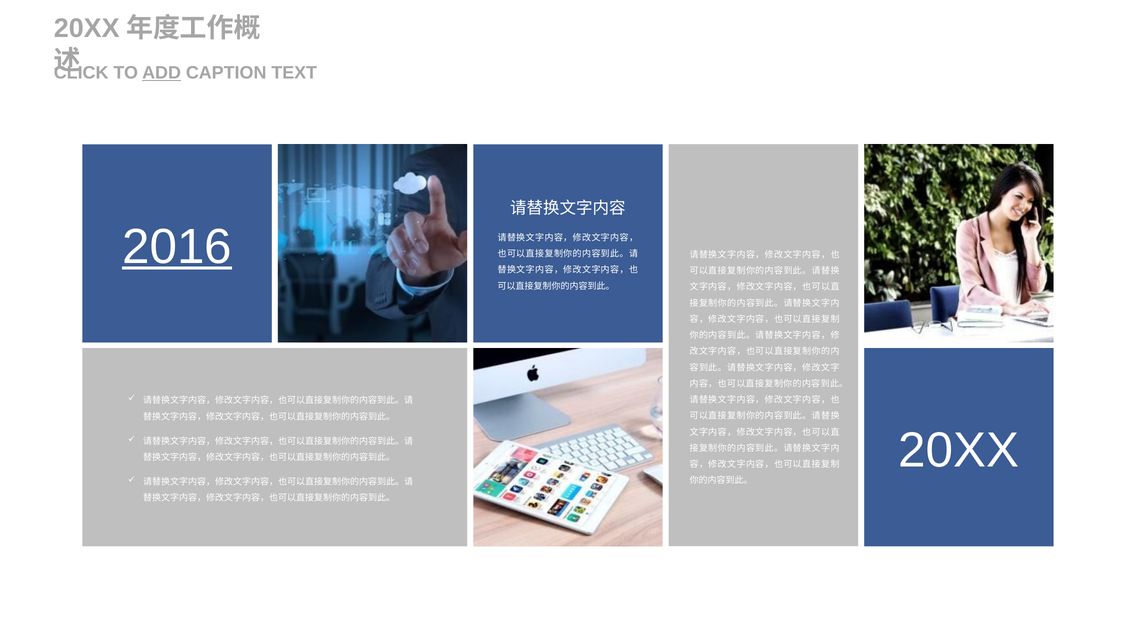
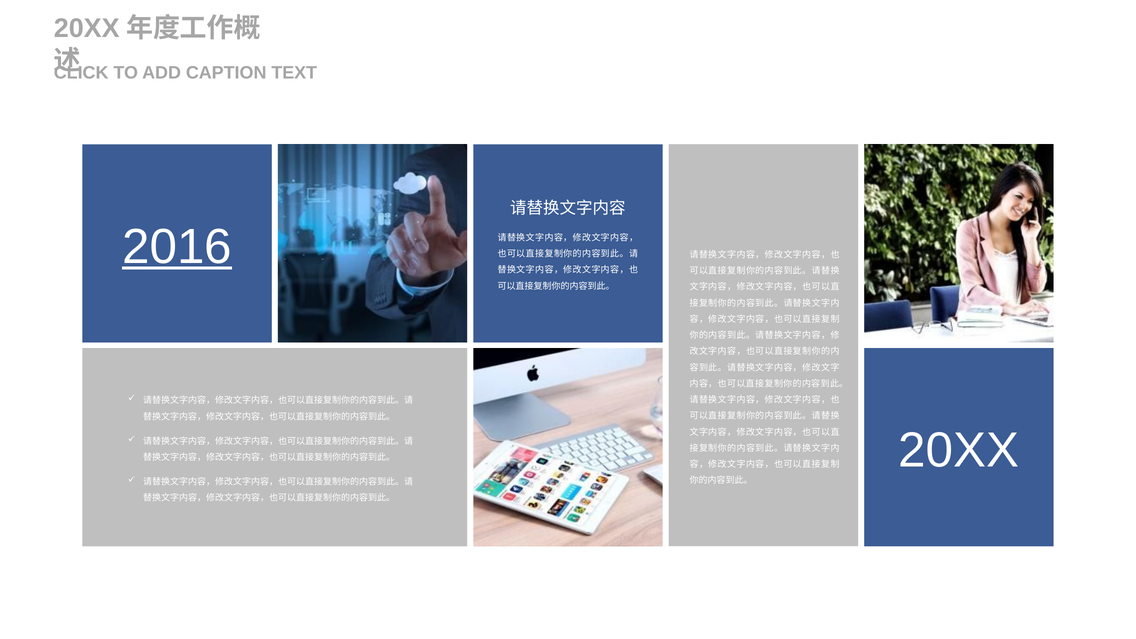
ADD underline: present -> none (162, 73)
